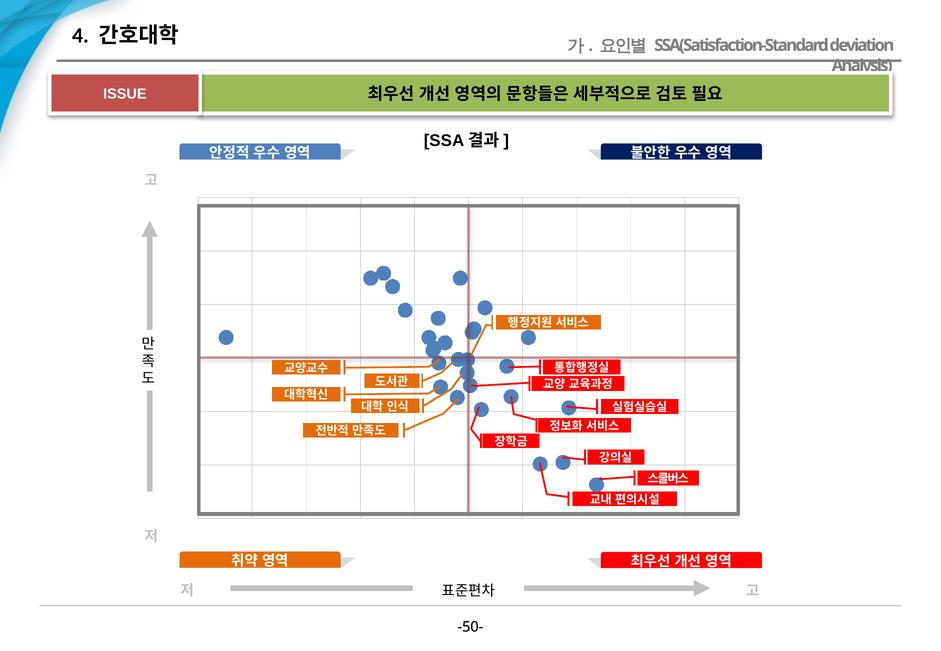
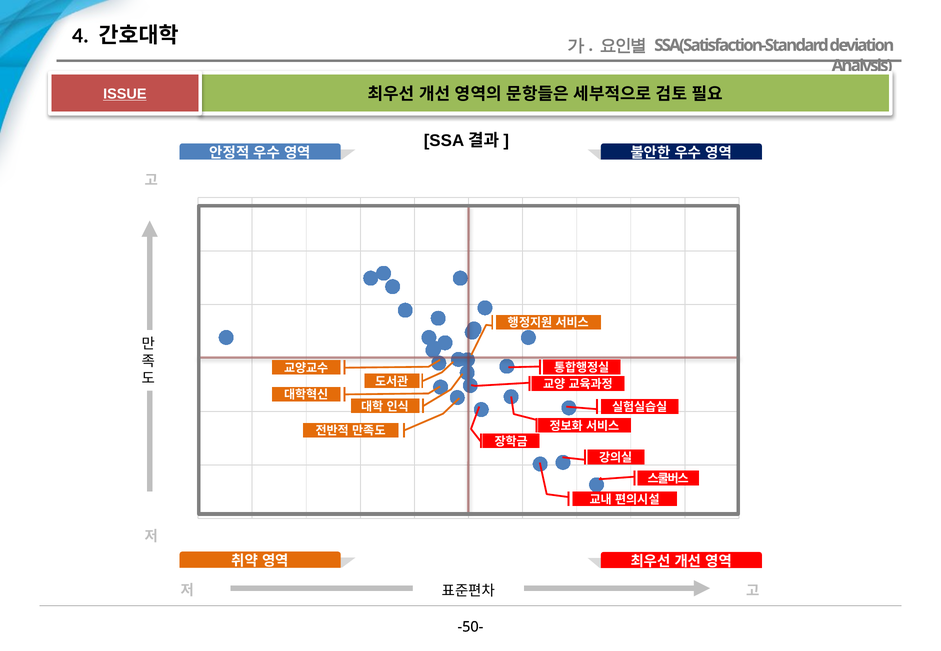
ISSUE underline: none -> present (125, 94)
